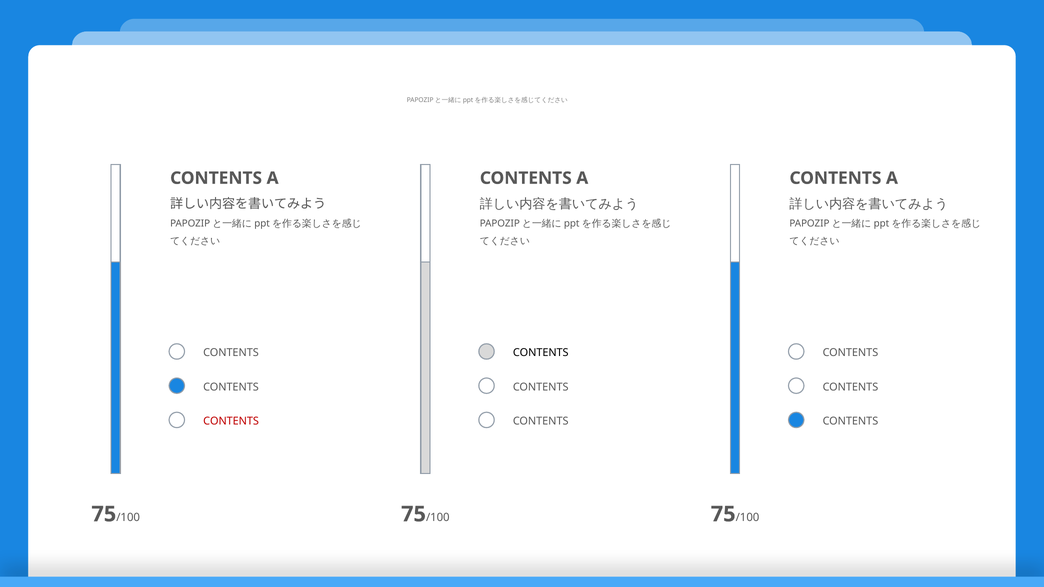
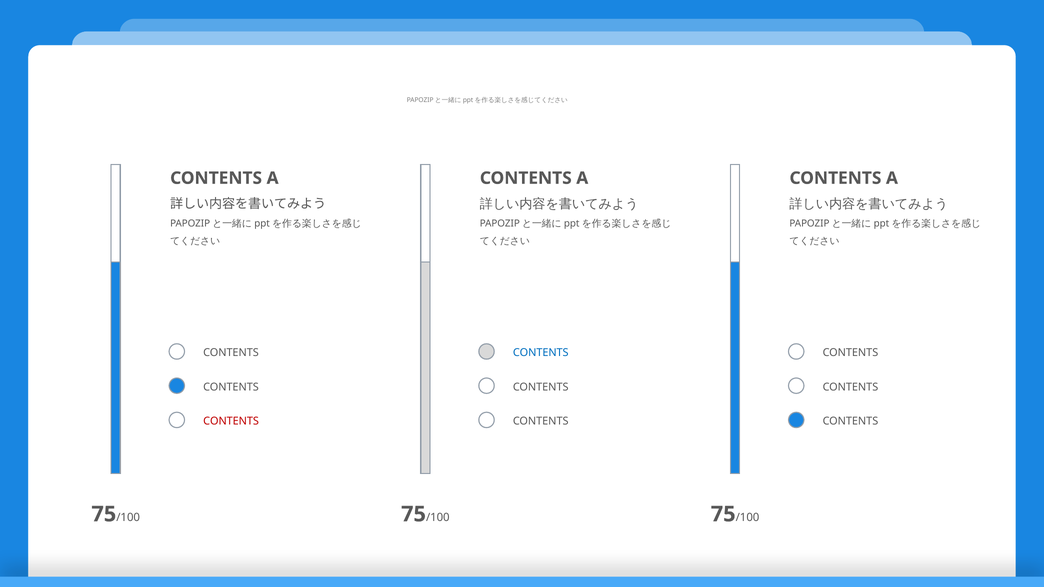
CONTENTS colour: black -> blue (541, 353)
